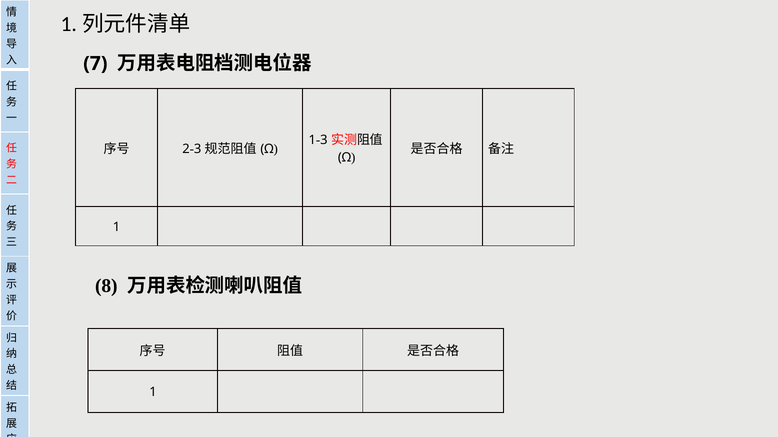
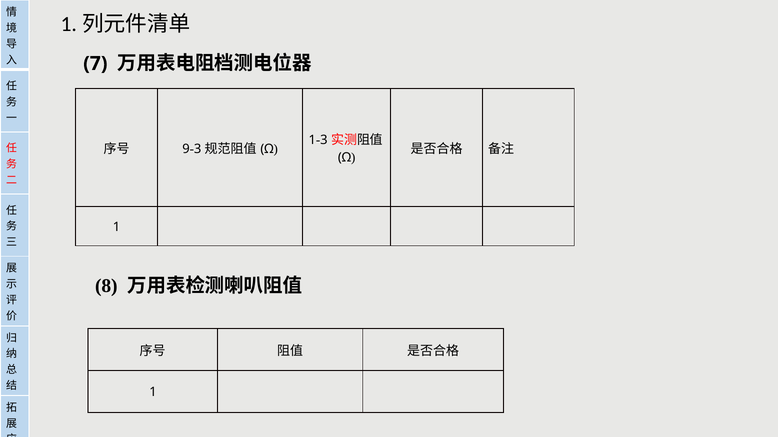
2: 2 -> 9 (186, 149)
